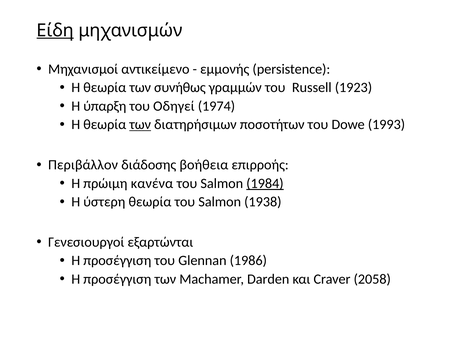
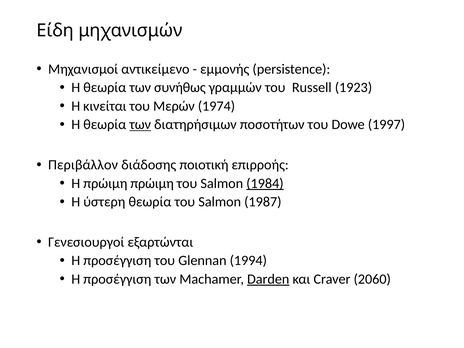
Είδη underline: present -> none (55, 30)
ύπαρξη: ύπαρξη -> κινείται (105, 106)
Οδηγεί: Οδηγεί -> Μερών (174, 106)
1993: 1993 -> 1997 (386, 125)
βοήθεια: βοήθεια -> ποιοτική (204, 165)
πρώιμη κανένα: κανένα -> πρώιμη (152, 183)
1938: 1938 -> 1987 (263, 202)
1986: 1986 -> 1994 (248, 261)
Darden underline: none -> present (268, 279)
2058: 2058 -> 2060 (372, 279)
